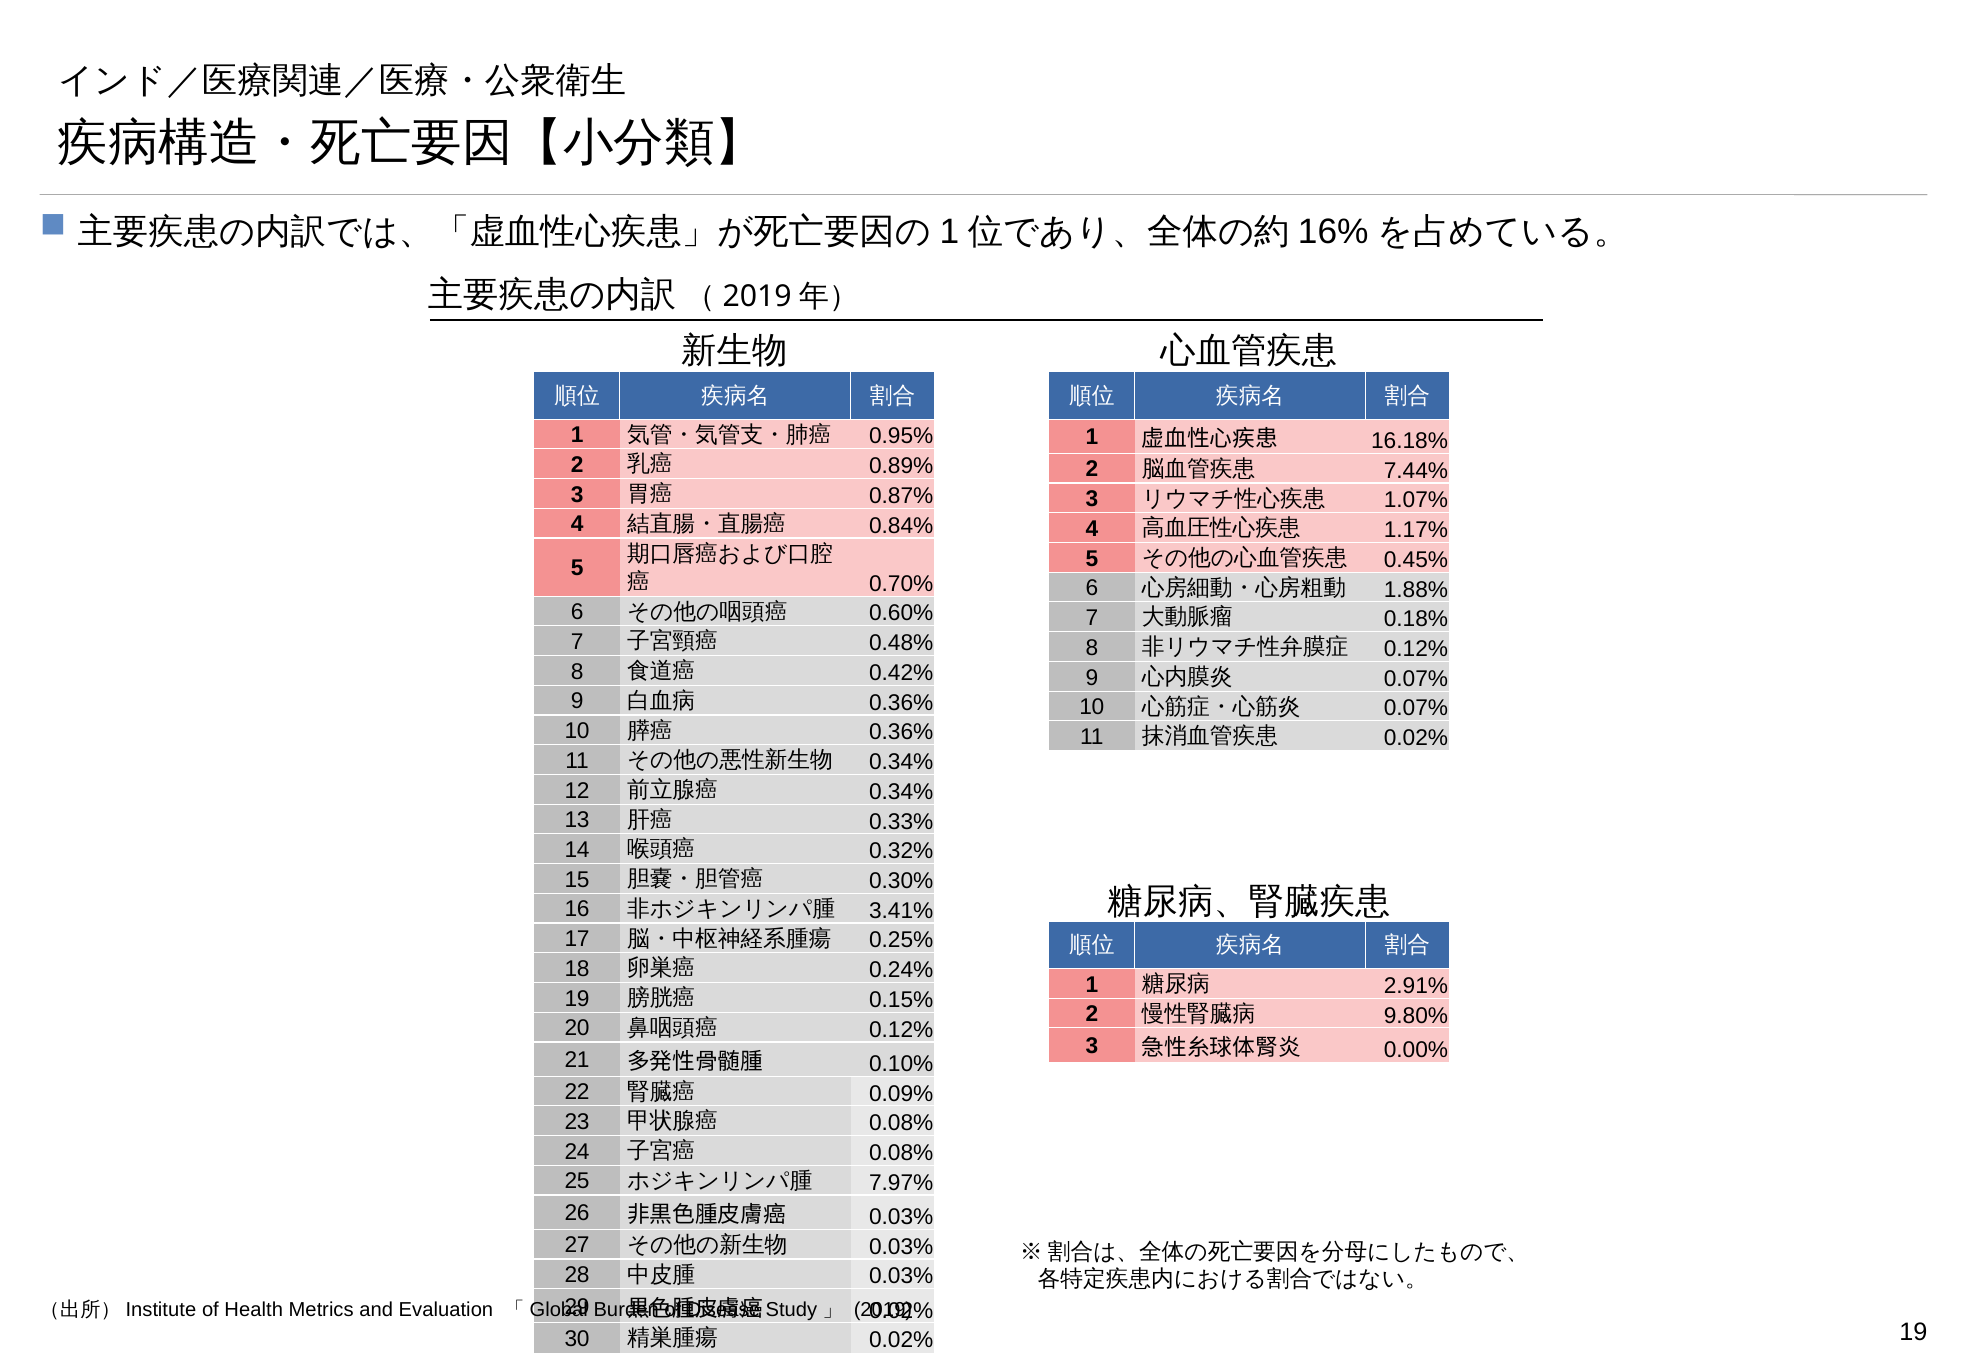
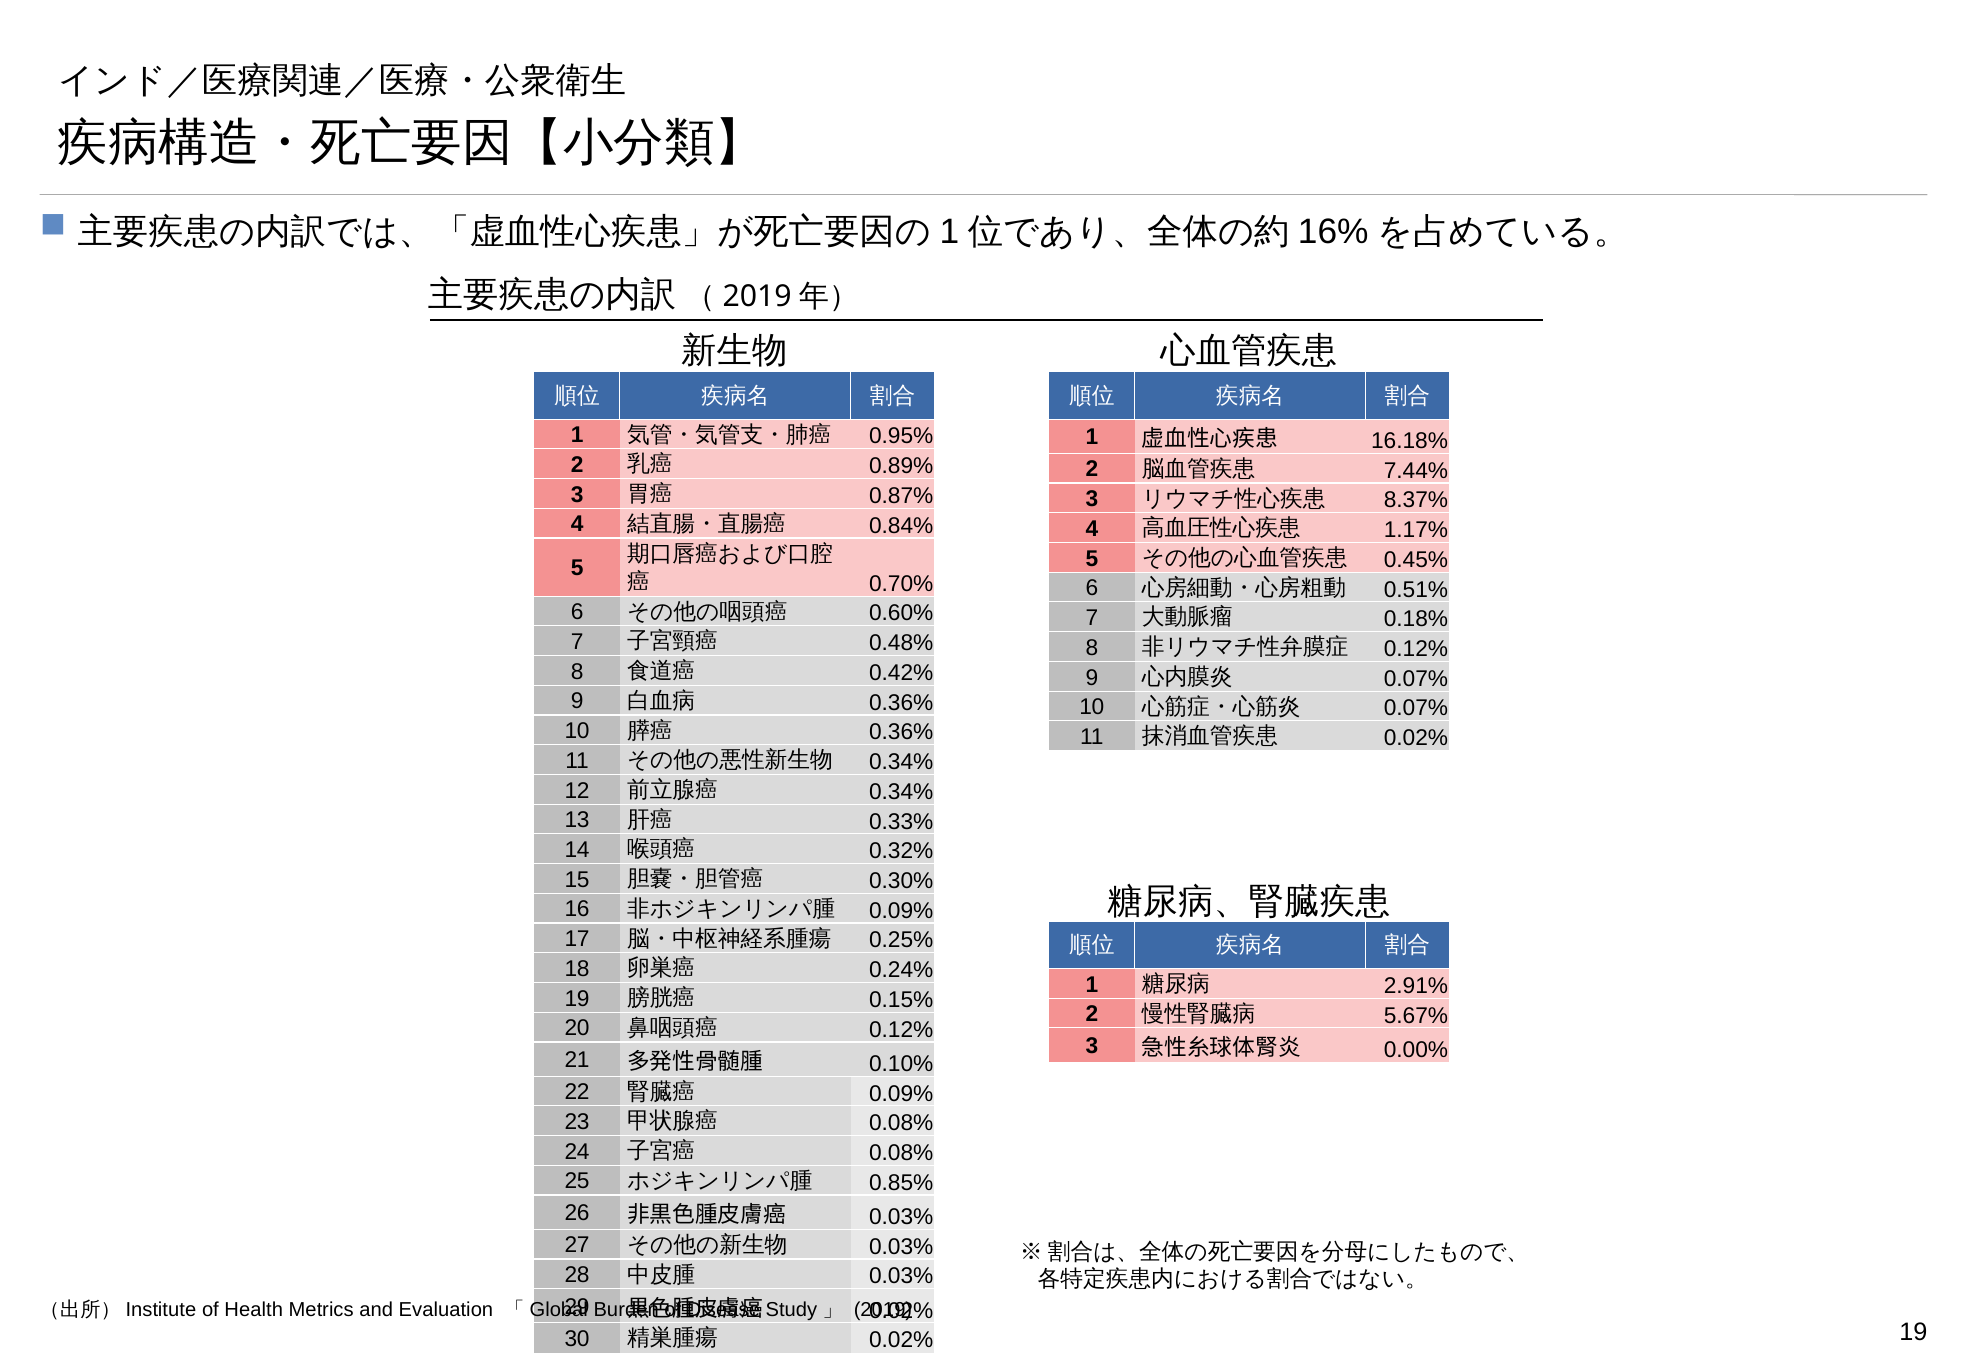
1.07%: 1.07% -> 8.37% (1416, 501)
1.88%: 1.88% -> 0.51% (1416, 590)
3.41%: 3.41% -> 0.09% (901, 911)
9.80%: 9.80% -> 5.67% (1416, 1016)
7.97%: 7.97% -> 0.85% (901, 1183)
